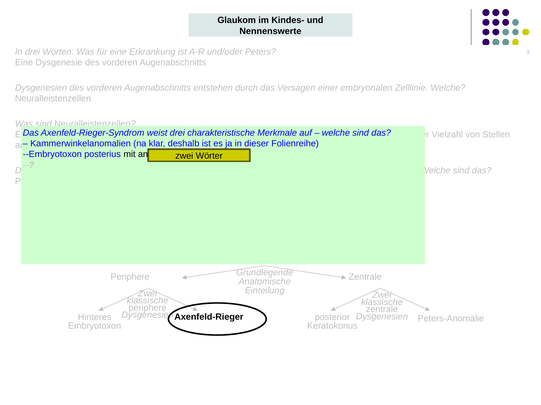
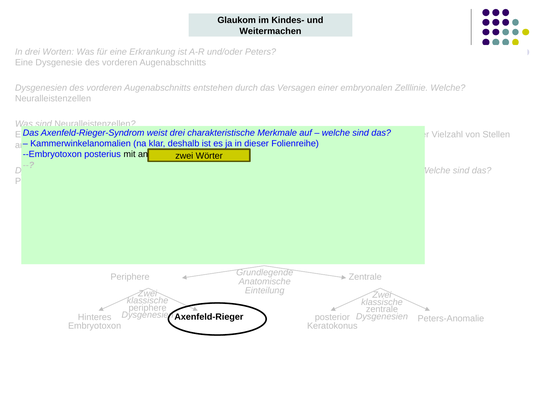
Nennenswerte: Nennenswerte -> Weitermachen (270, 31)
